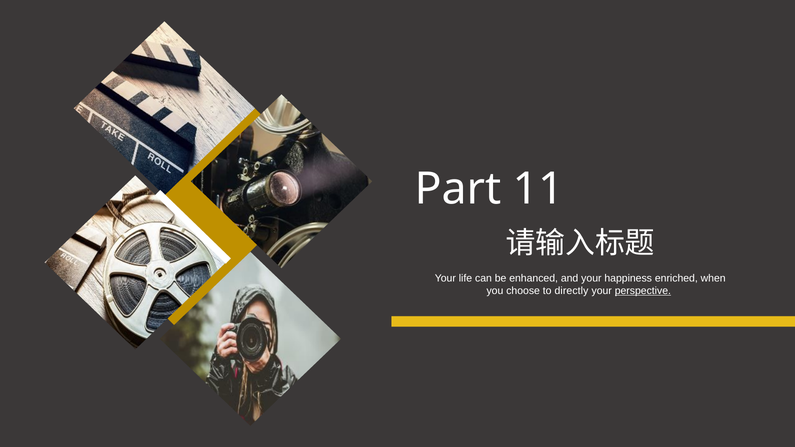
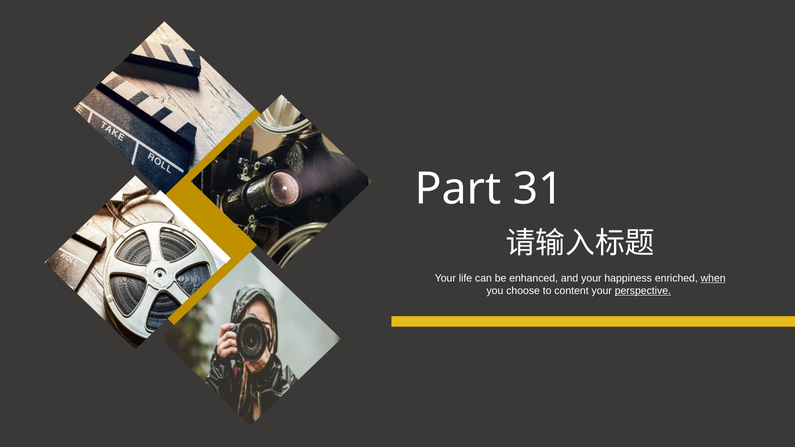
11: 11 -> 31 (538, 189)
when underline: none -> present (713, 278)
directly: directly -> content (572, 291)
